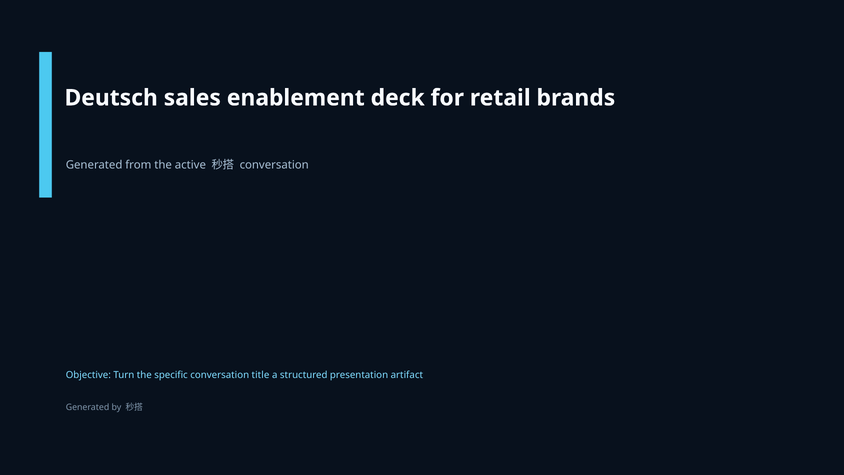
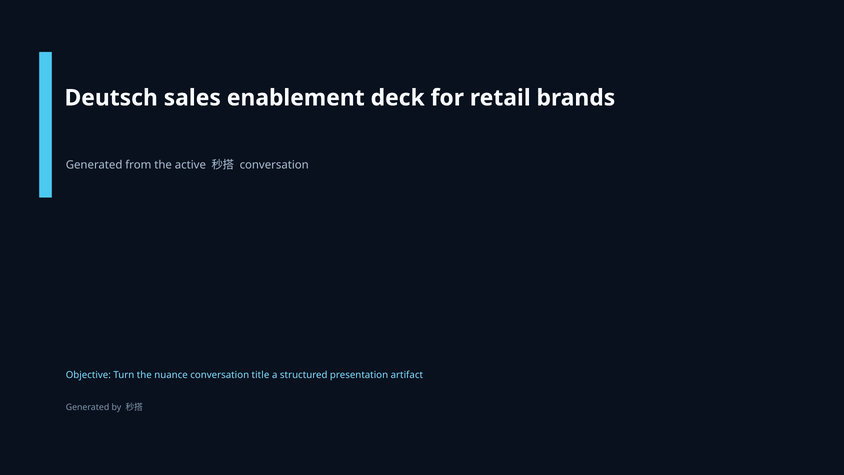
specific: specific -> nuance (171, 375)
